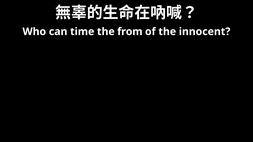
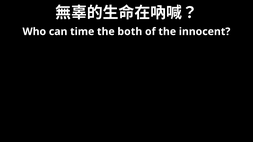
from: from -> both (130, 32)
